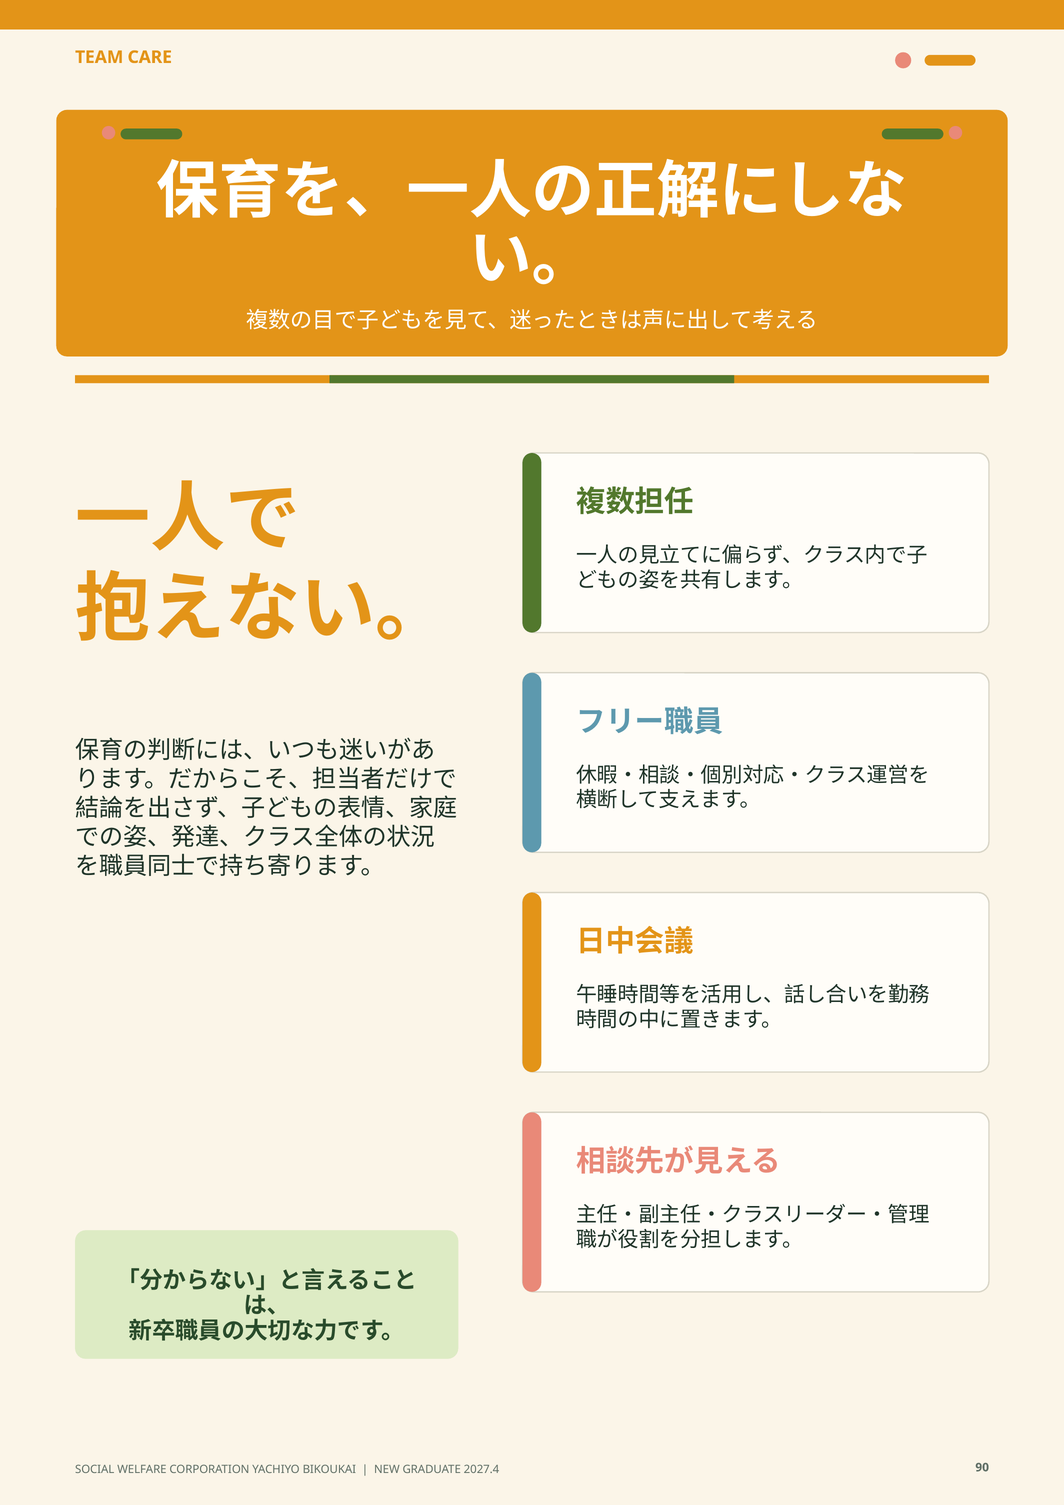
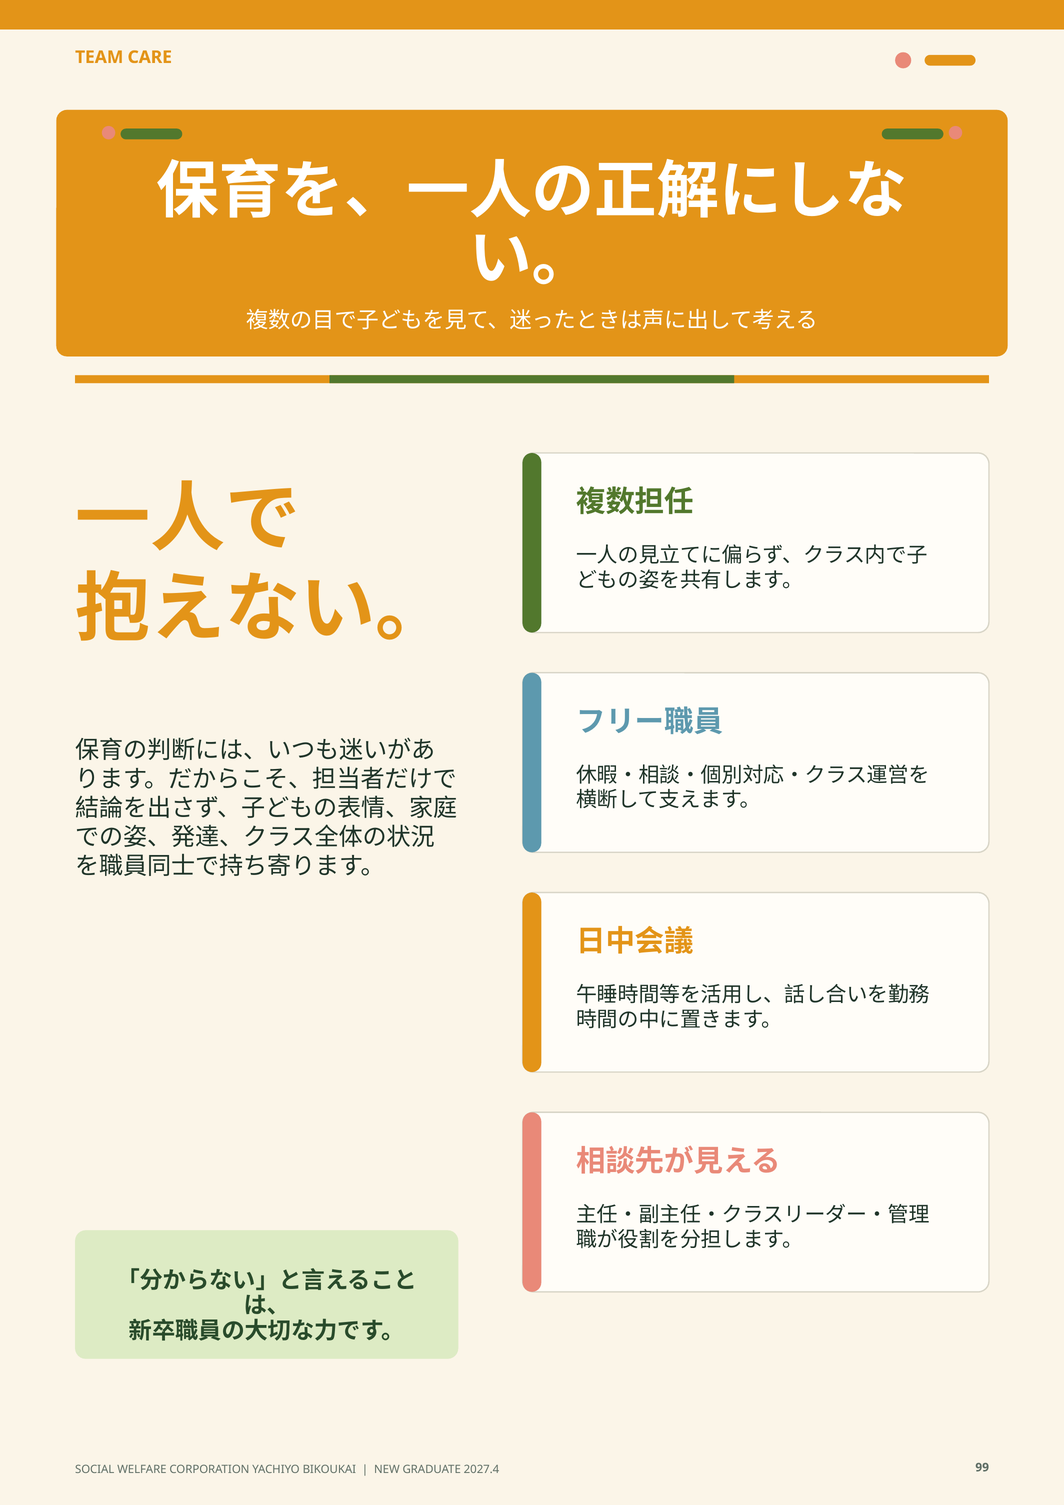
90: 90 -> 99 (982, 1467)
